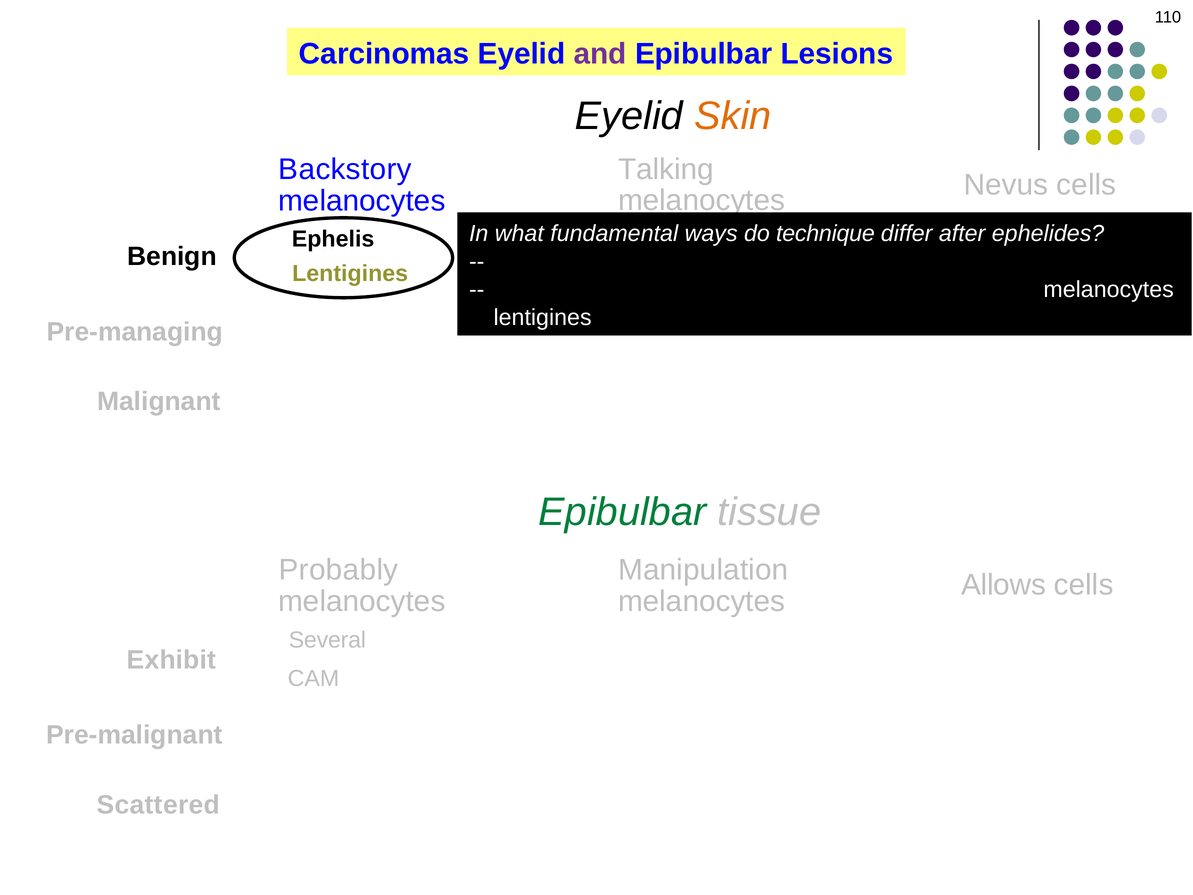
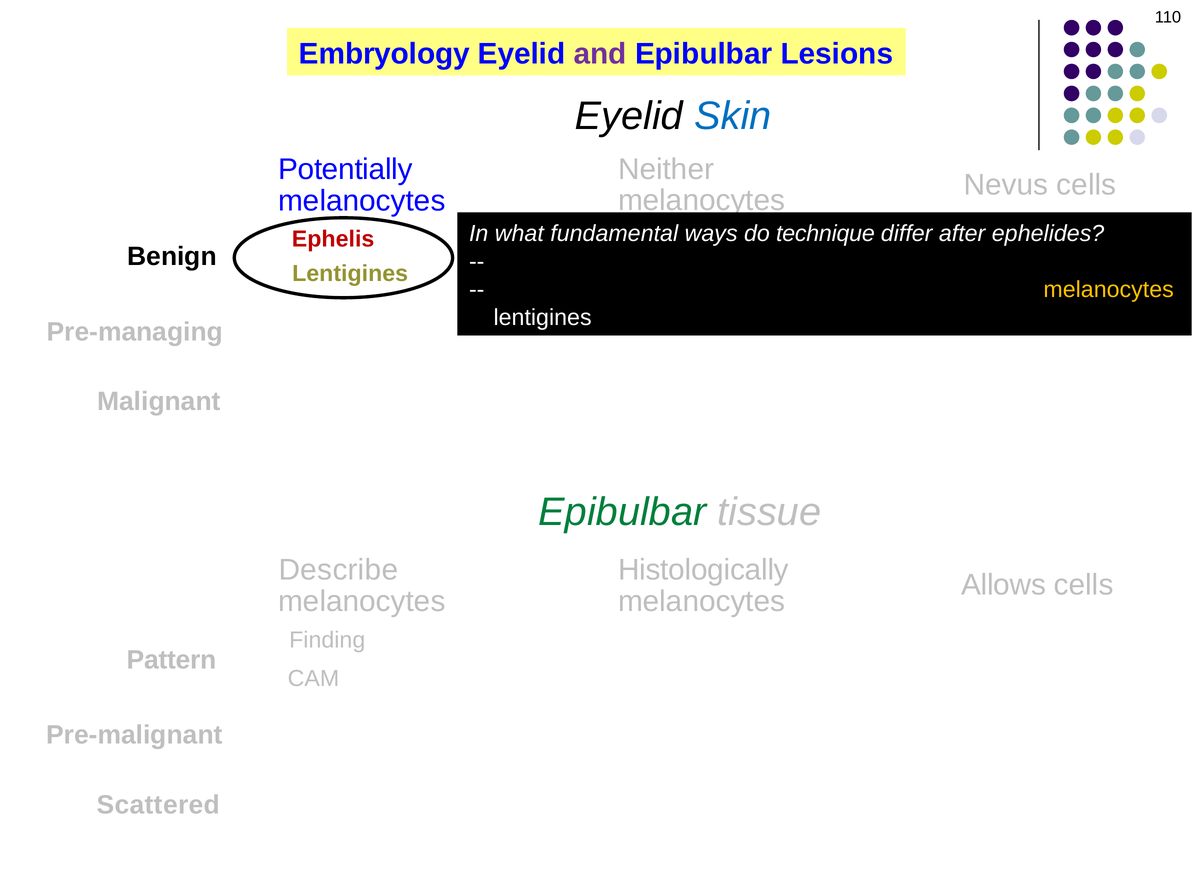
Carcinomas: Carcinomas -> Embryology (384, 54)
Skin colour: orange -> blue (733, 116)
Talking: Talking -> Neither (666, 169)
Backstory: Backstory -> Potentially (345, 169)
Ephelis colour: black -> red (333, 239)
melanocytes colour: white -> yellow (1109, 289)
Manipulation: Manipulation -> Histologically (703, 570)
Probably: Probably -> Describe (338, 570)
Several: Several -> Finding (327, 640)
Exhibit: Exhibit -> Pattern (172, 660)
